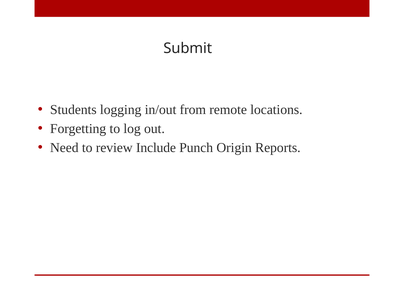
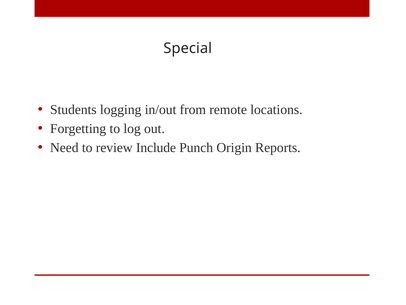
Submit: Submit -> Special (188, 48)
